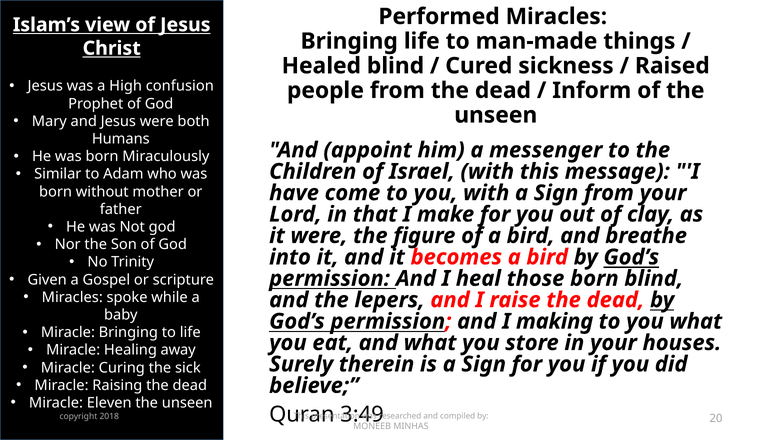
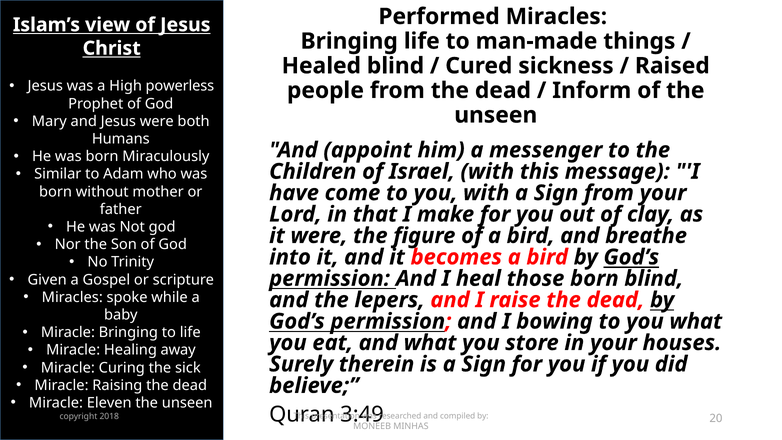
confusion: confusion -> powerless (180, 86)
making: making -> bowing (555, 321)
